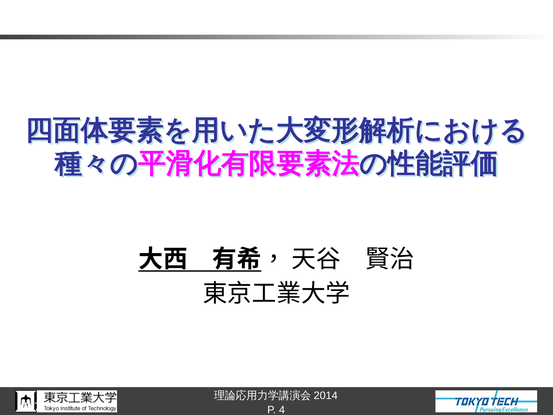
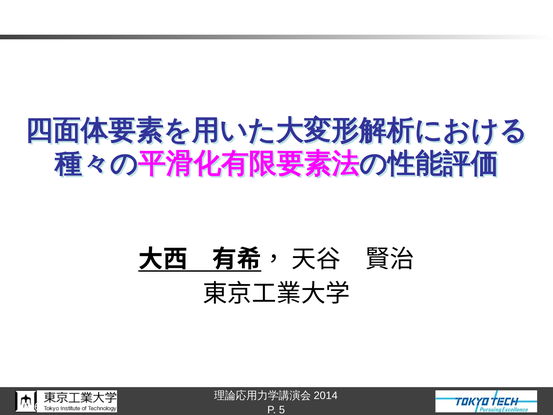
7: 7 -> 6 (37, 407)
4: 4 -> 5 (282, 410)
